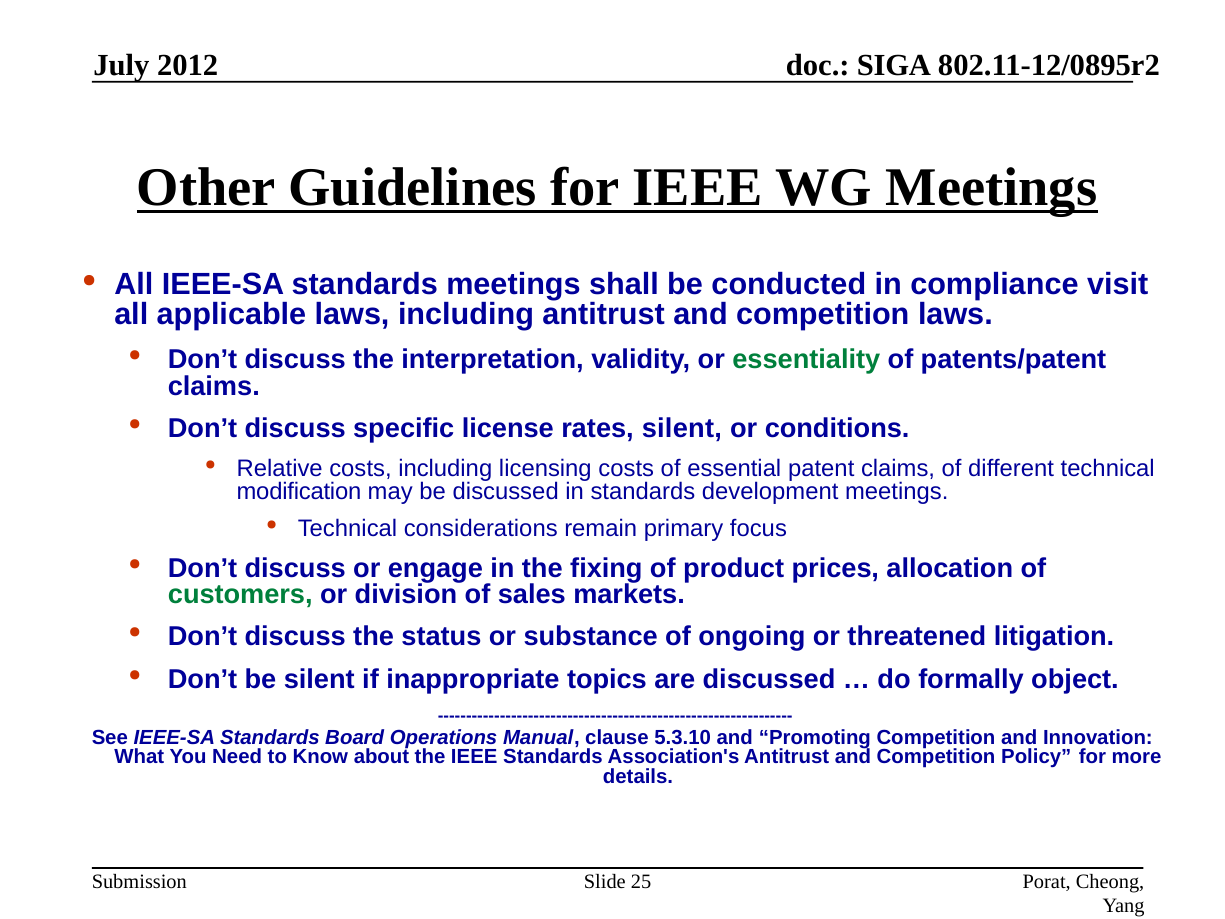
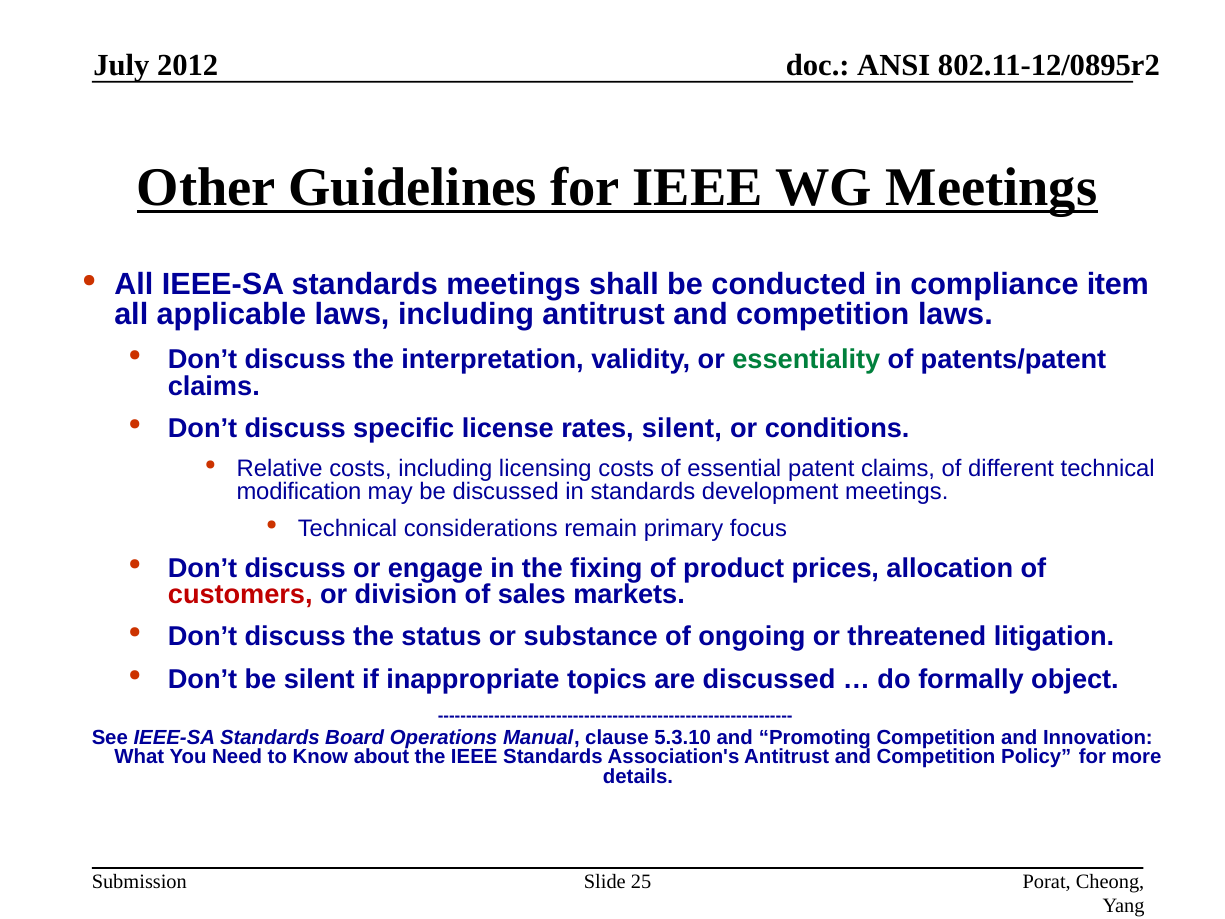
SIGA: SIGA -> ANSI (894, 65)
visit: visit -> item (1118, 285)
customers colour: green -> red (240, 594)
